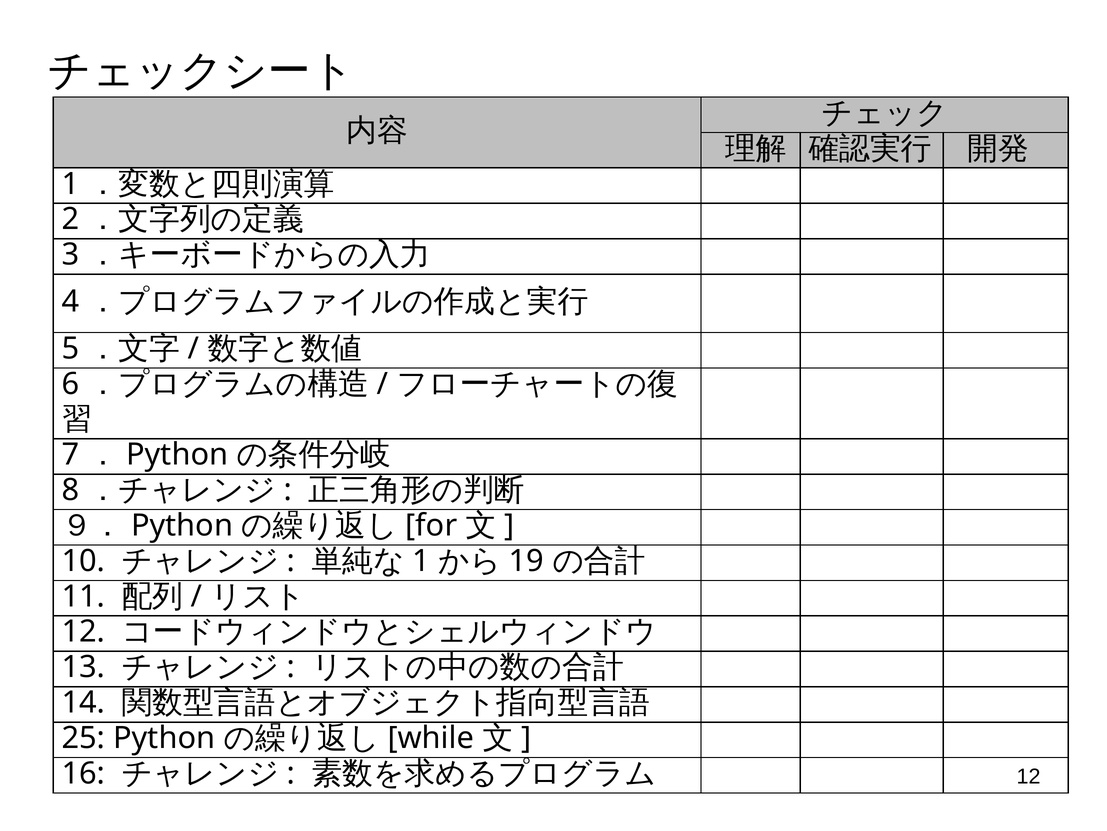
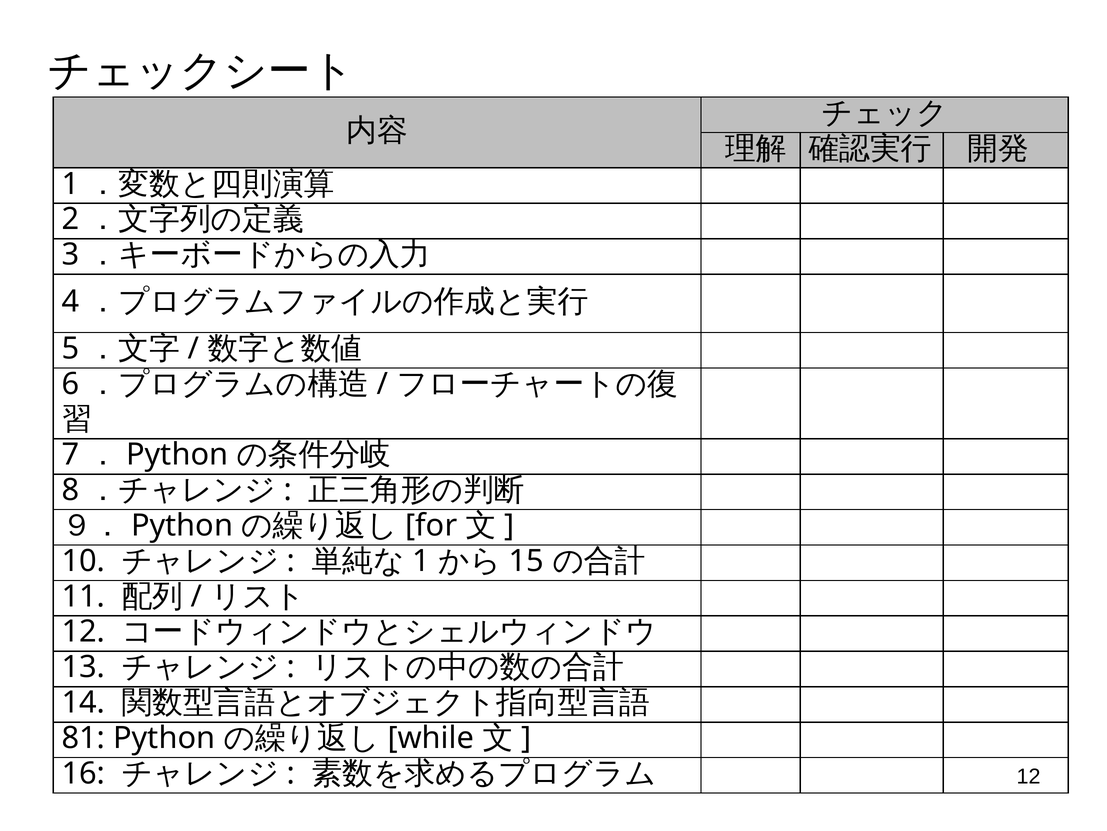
19: 19 -> 15 (527, 560)
25: 25 -> 81 (83, 737)
